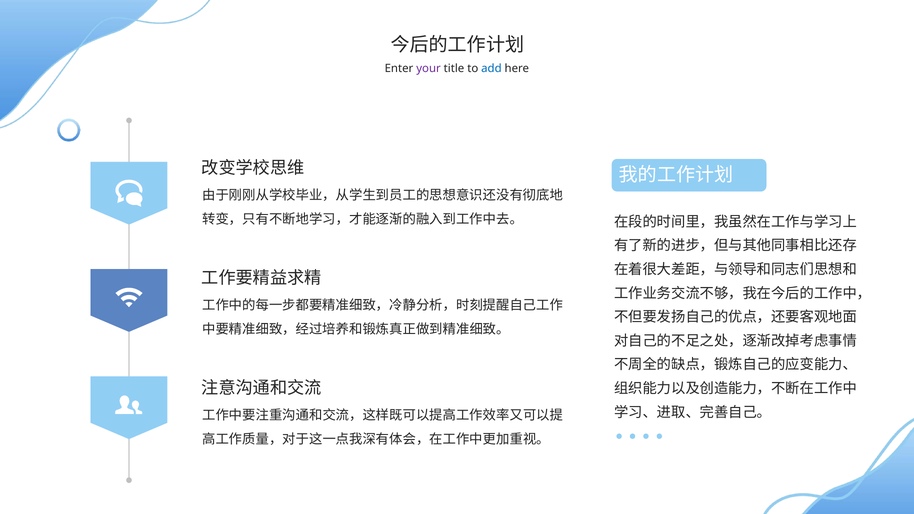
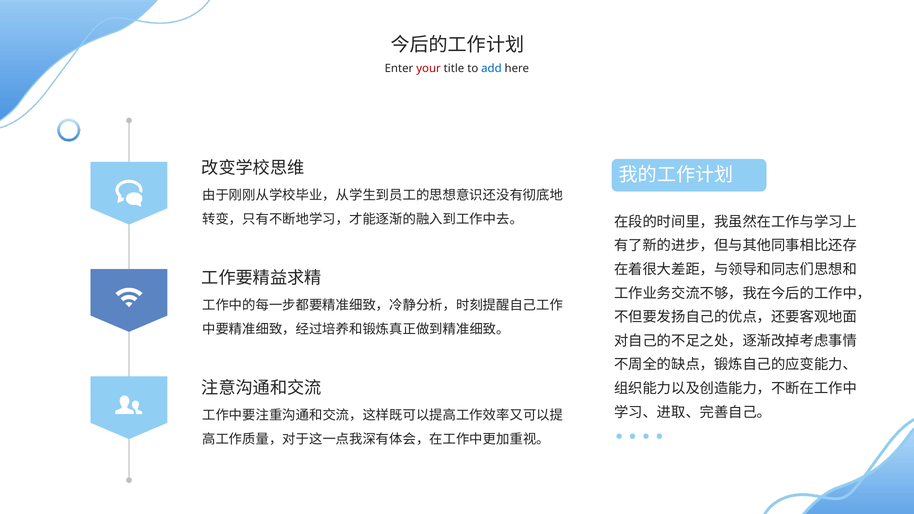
your colour: purple -> red (429, 69)
